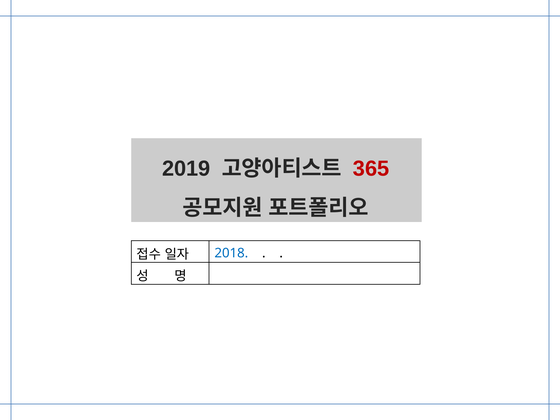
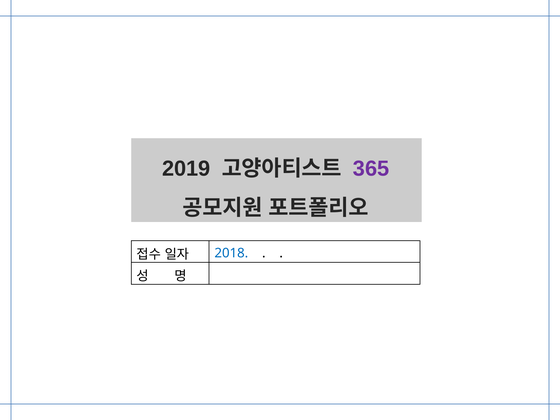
365 colour: red -> purple (371, 169)
